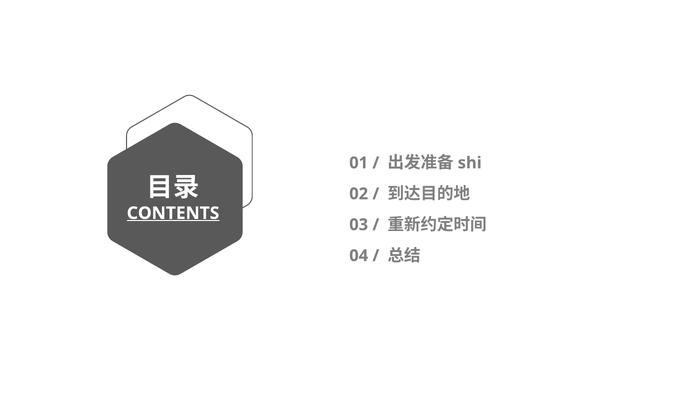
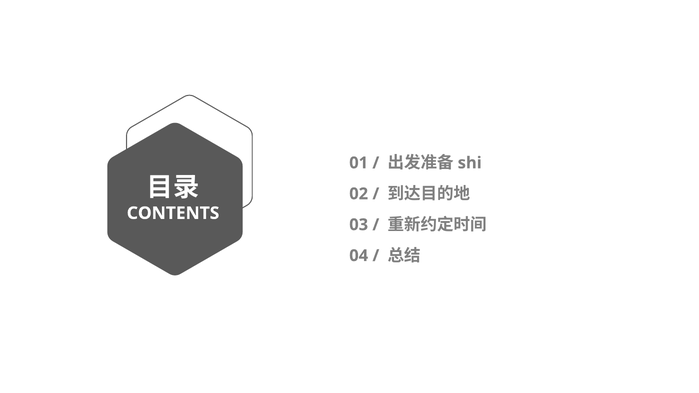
CONTENTS underline: present -> none (173, 213)
